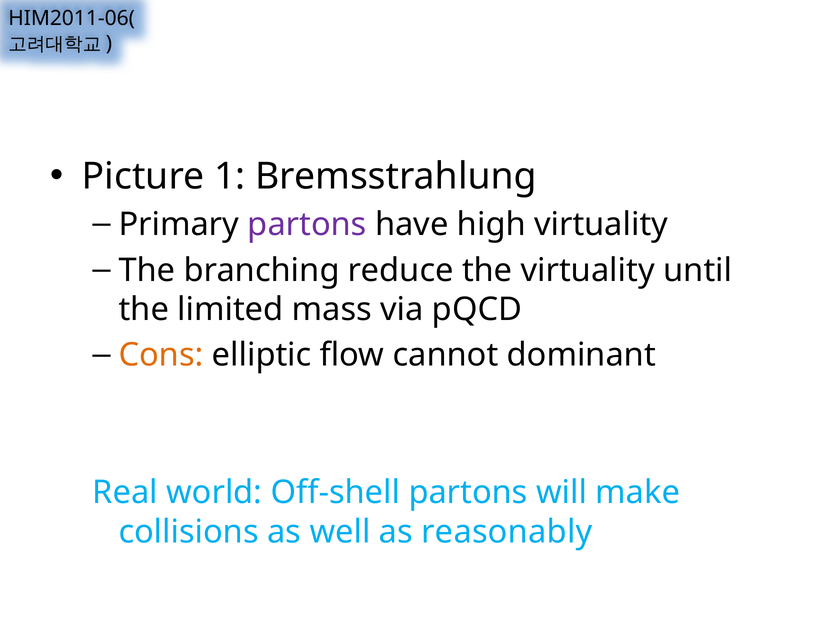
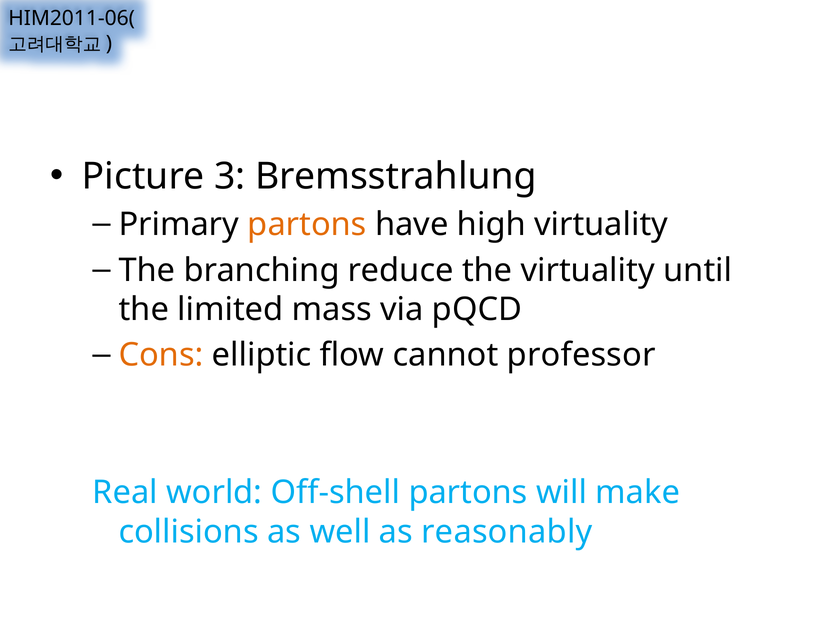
1: 1 -> 3 (230, 176)
partons colour: purple -> orange (307, 224)
dominant: dominant -> professor (581, 355)
